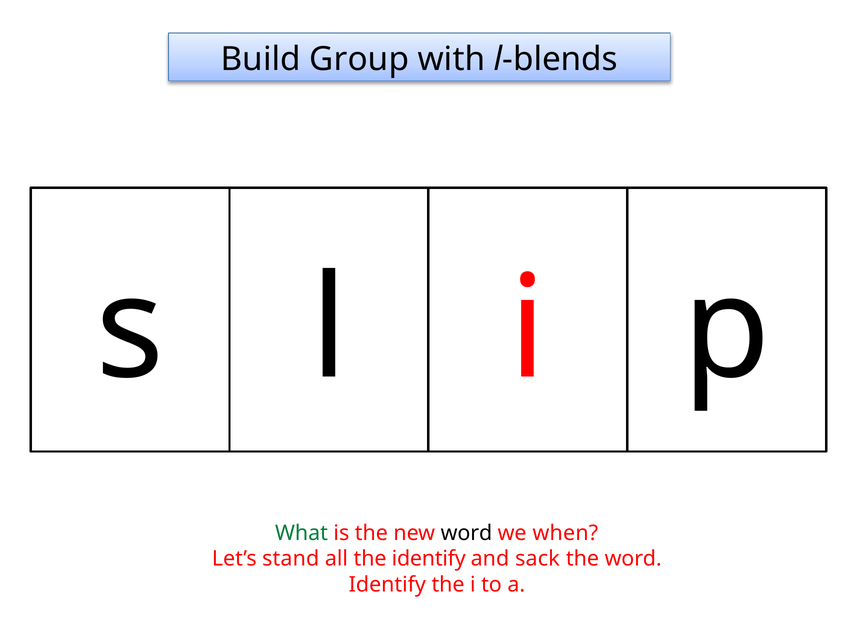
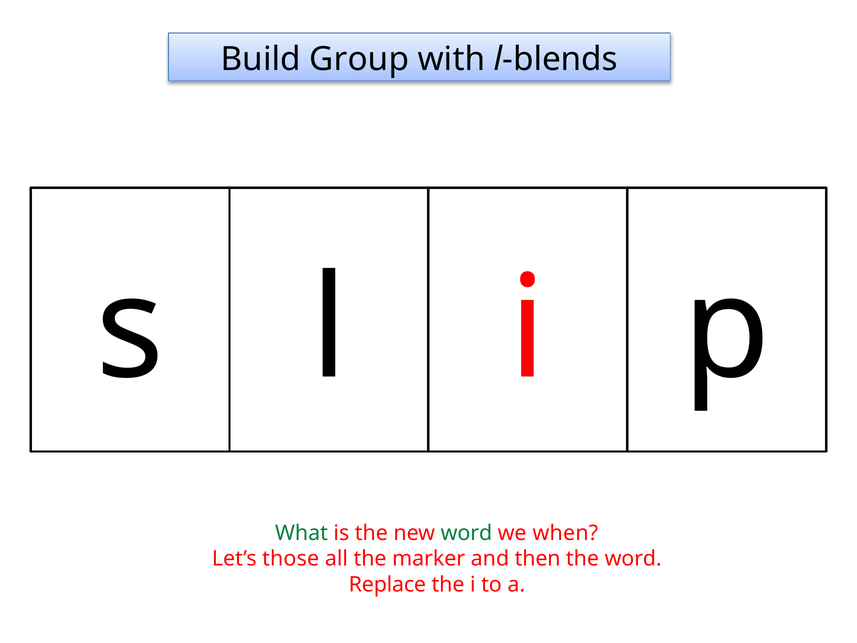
word colour: black -> green (466, 533)
stand: stand -> those (291, 559)
the identify: identify -> marker (429, 559)
sack: sack -> then (538, 559)
Identify: Identify -> Replace (387, 584)
